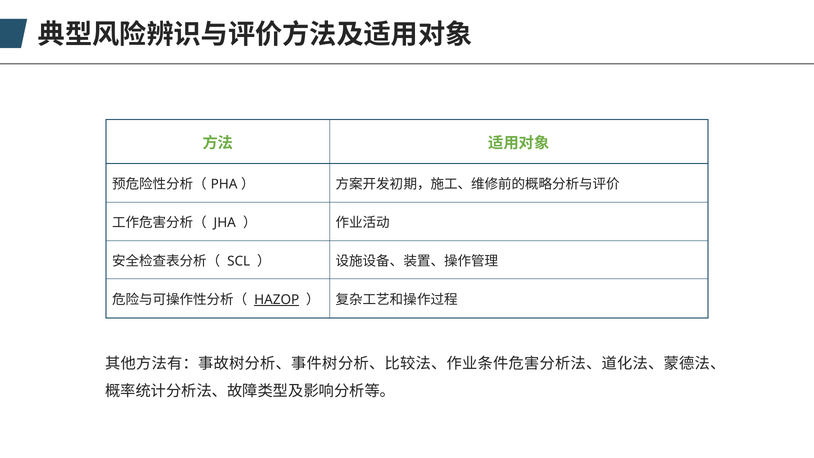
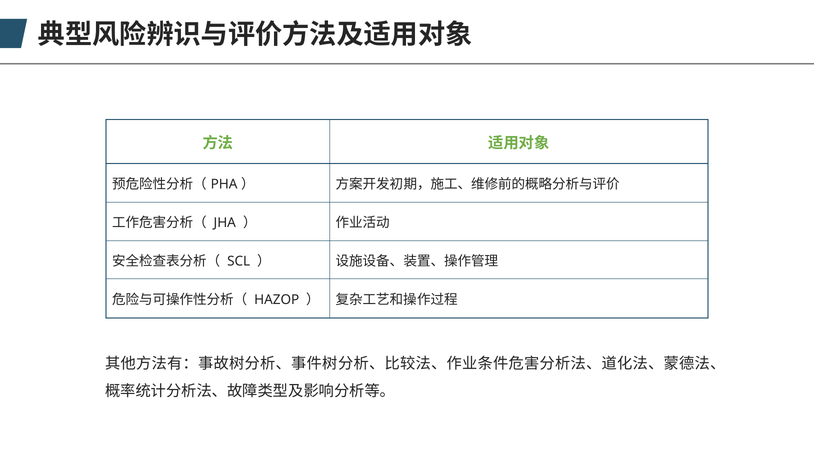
HAZOP underline: present -> none (277, 300)
